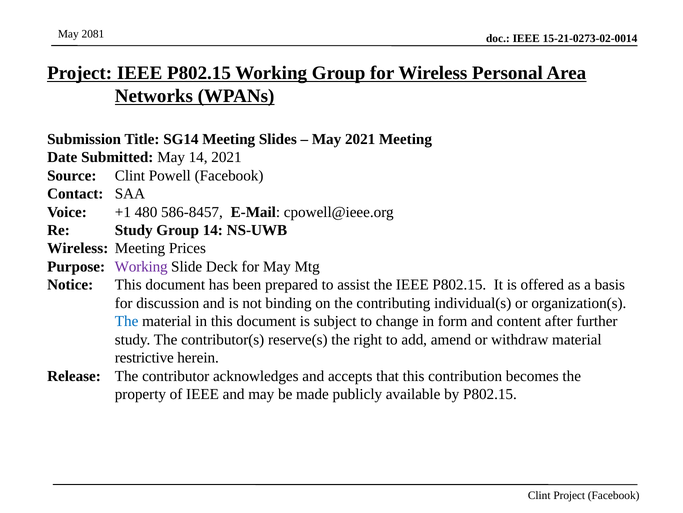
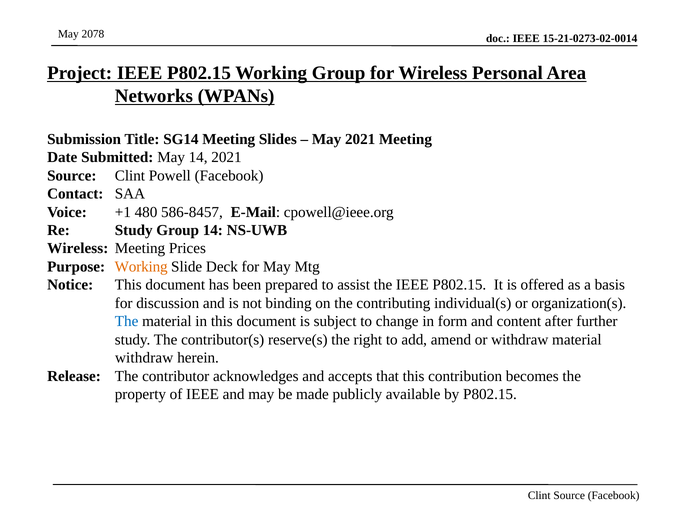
2081: 2081 -> 2078 (93, 34)
Working colour: purple -> orange (141, 266)
restrictive: restrictive -> withdraw (144, 357)
Clint Project: Project -> Source (569, 495)
